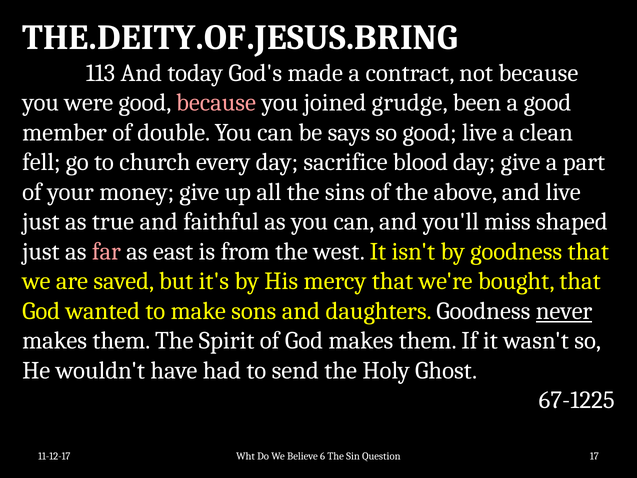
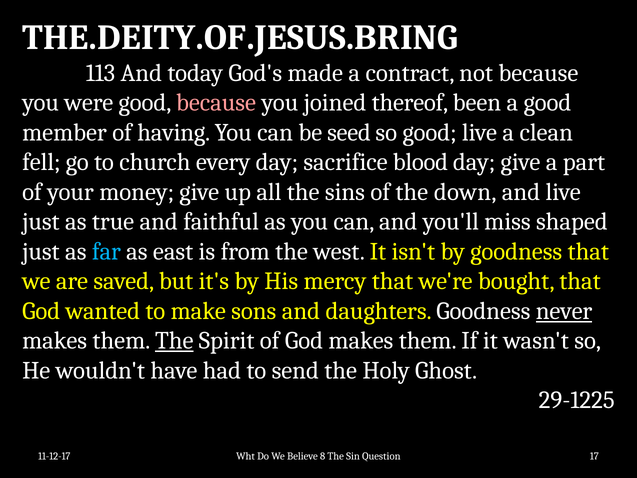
grudge: grudge -> thereof (410, 103)
double: double -> having (174, 132)
says: says -> seed (349, 132)
above: above -> down (465, 192)
far colour: pink -> light blue (106, 251)
The underline: none -> present (174, 340)
67-1225: 67-1225 -> 29-1225 (577, 400)
6: 6 -> 8 (323, 456)
